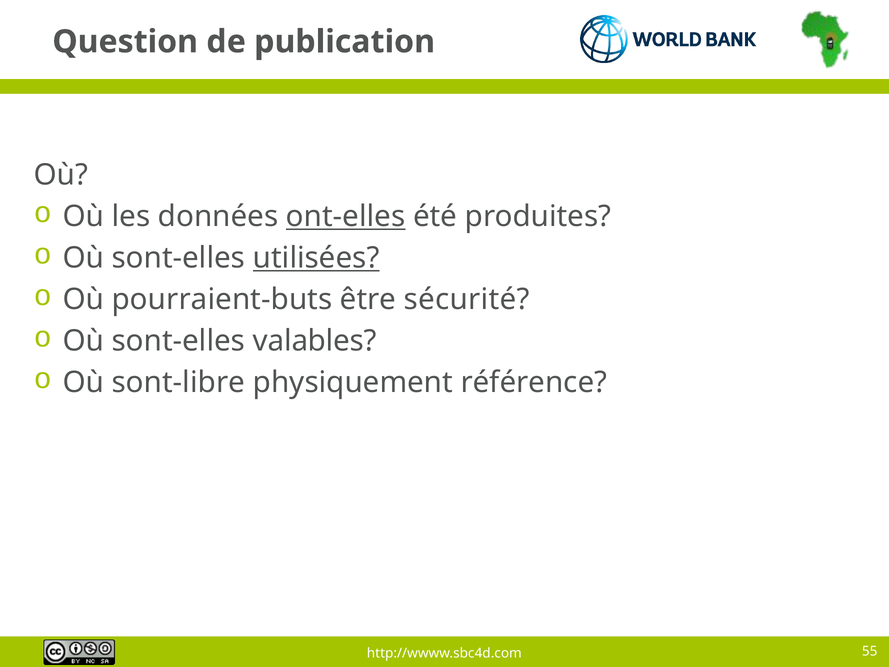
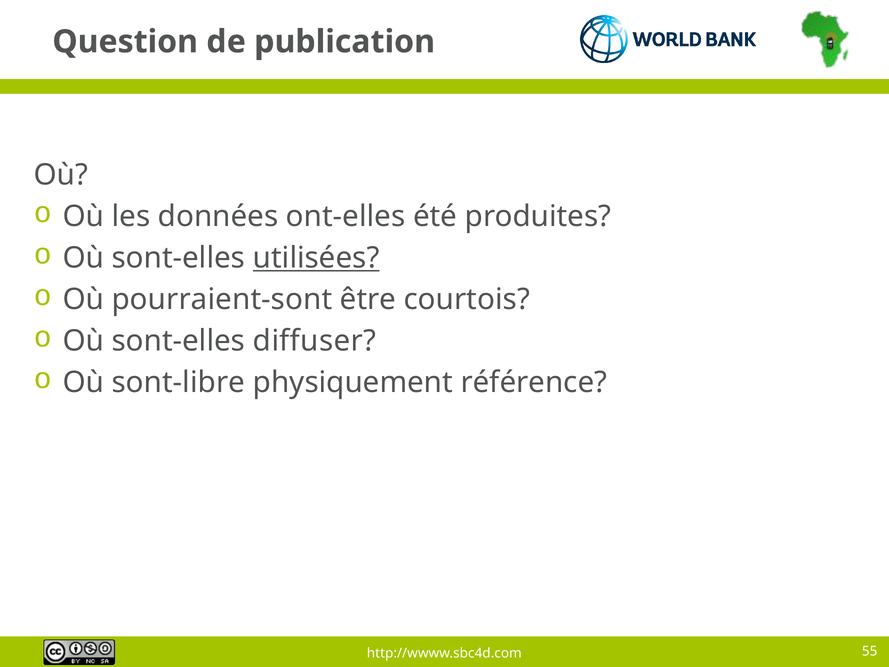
ont-elles underline: present -> none (346, 217)
pourraient-buts: pourraient-buts -> pourraient-sont (222, 299)
sécurité: sécurité -> courtois (467, 299)
valables: valables -> diffuser (314, 341)
